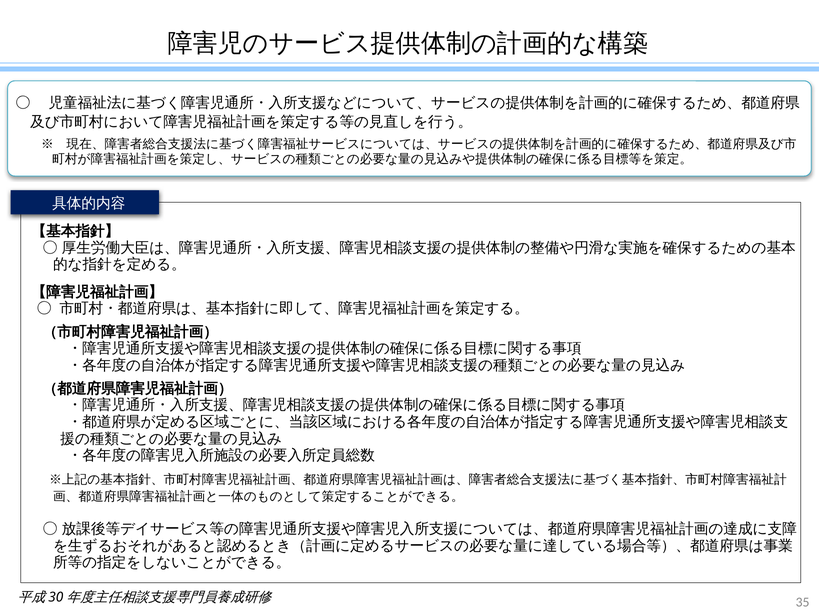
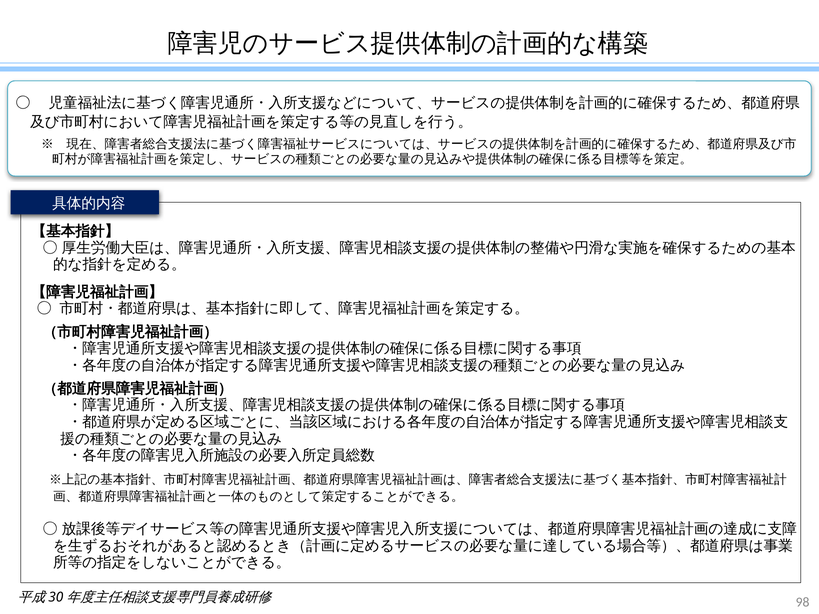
35: 35 -> 98 (803, 603)
